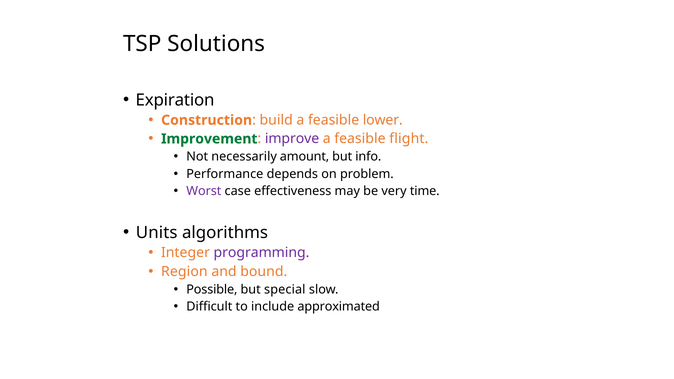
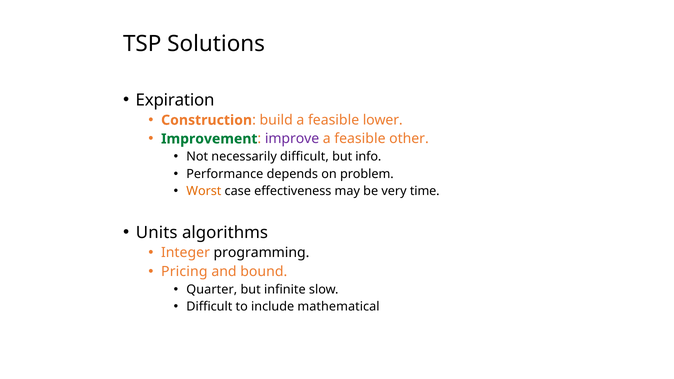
flight: flight -> other (409, 139)
necessarily amount: amount -> difficult (304, 157)
Worst colour: purple -> orange (204, 191)
programming colour: purple -> black (262, 253)
Region: Region -> Pricing (184, 272)
Possible: Possible -> Quarter (212, 289)
special: special -> infinite (285, 289)
approximated: approximated -> mathematical (339, 307)
